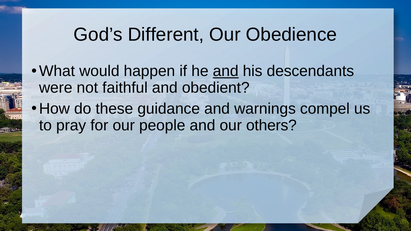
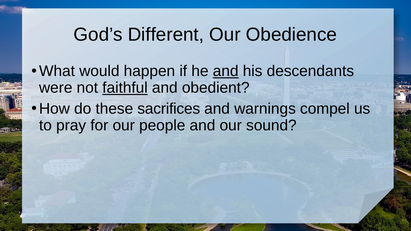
faithful underline: none -> present (125, 88)
guidance: guidance -> sacrifices (169, 109)
others: others -> sound (271, 126)
